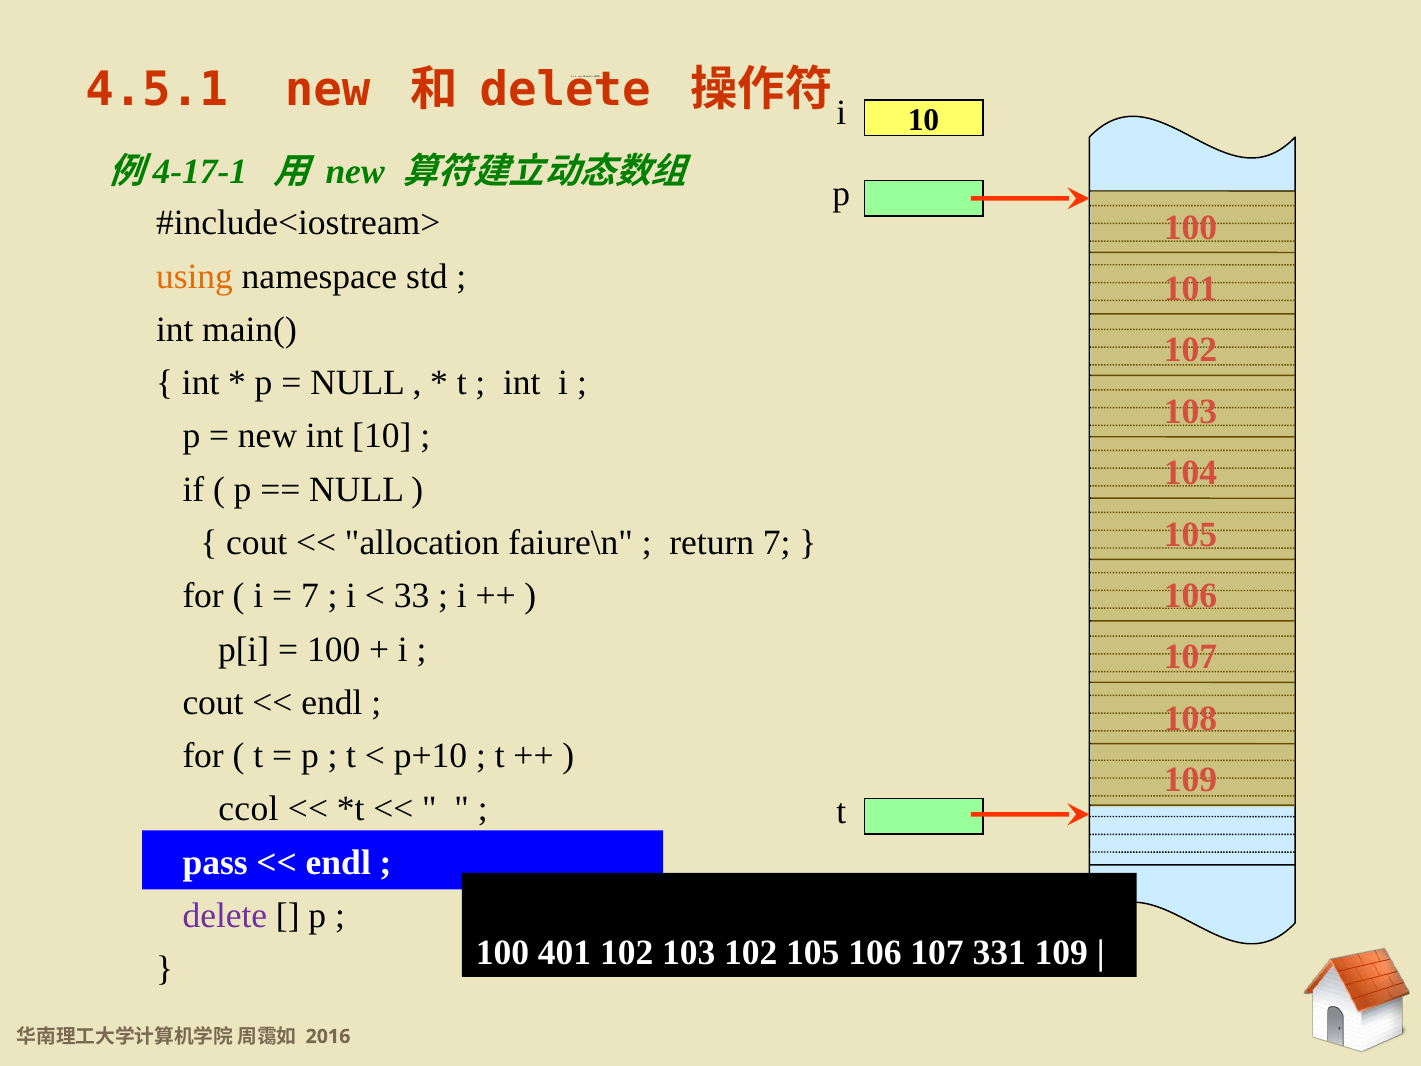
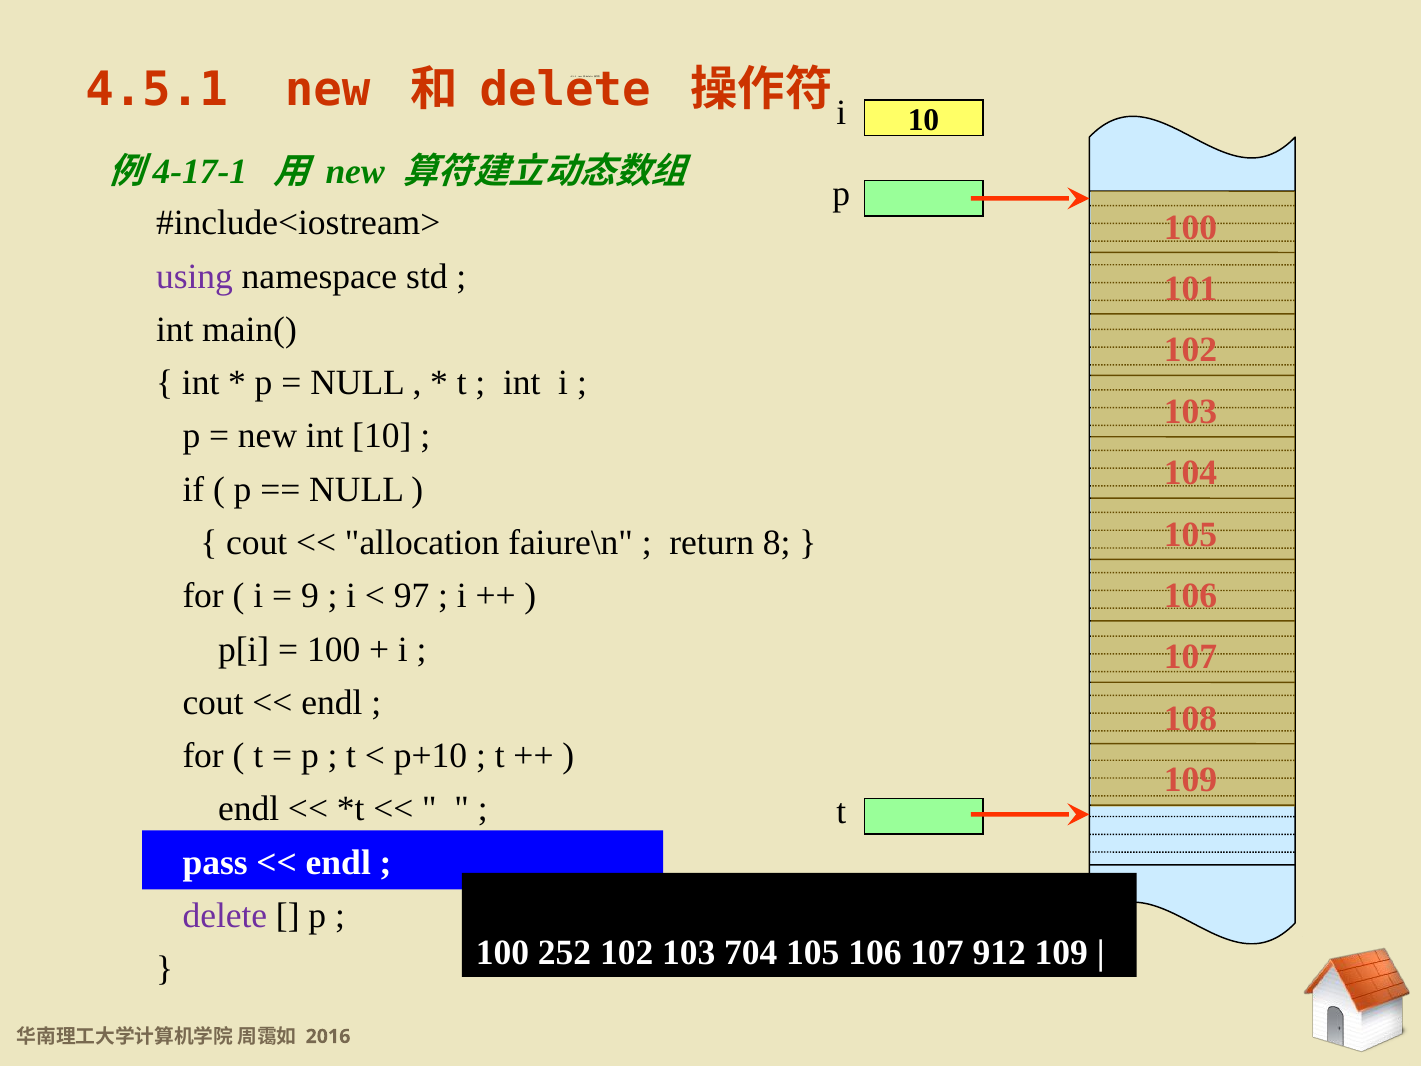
using colour: orange -> purple (195, 276)
return 7: 7 -> 8 (777, 543)
7: 7 -> 9 (310, 596)
33: 33 -> 97 (412, 596)
ccol: ccol -> endl (249, 809)
401: 401 -> 252 (564, 952)
103 102: 102 -> 704 (751, 952)
331: 331 -> 912 (999, 952)
